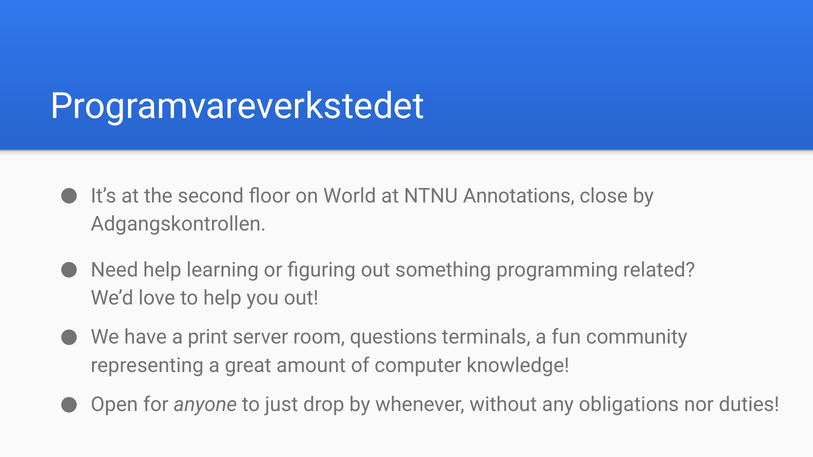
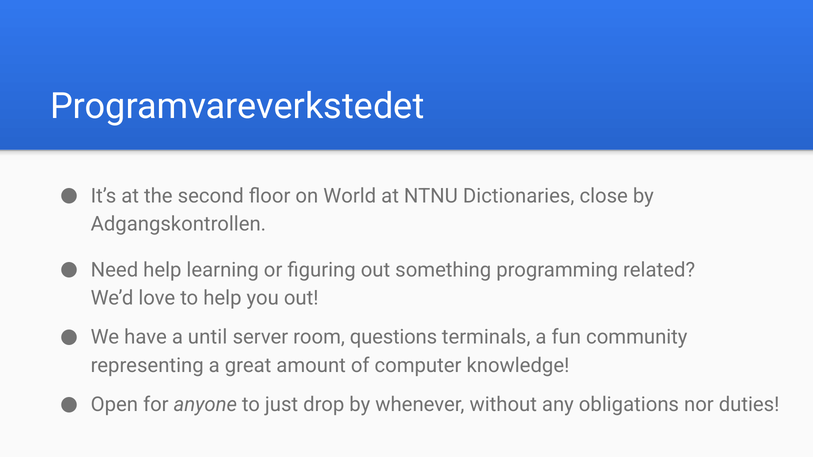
Annotations: Annotations -> Dictionaries (519, 196)
print: print -> until (208, 338)
